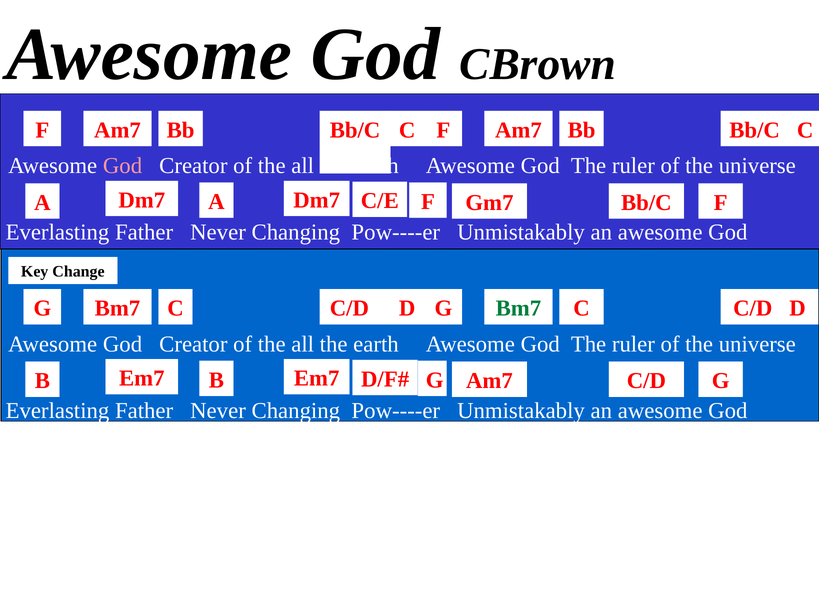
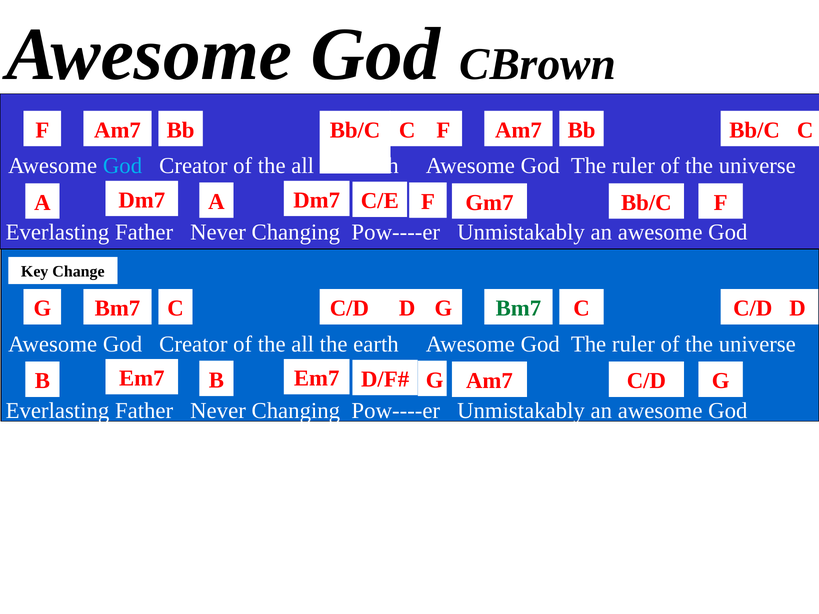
God colour: pink -> light blue (123, 166)
